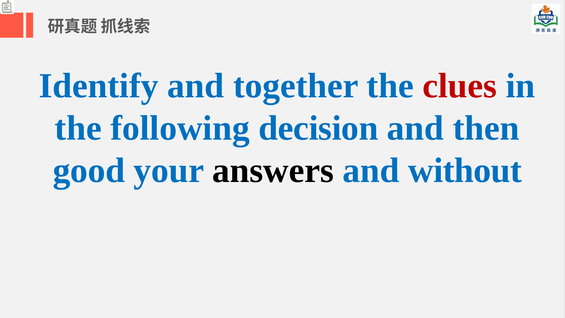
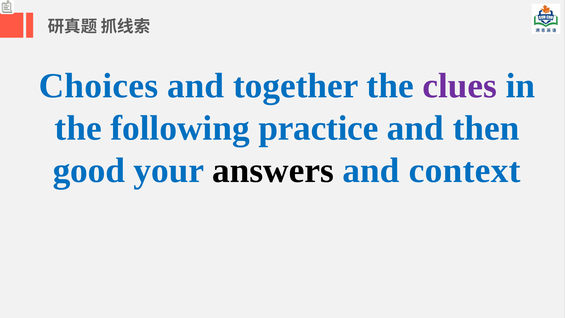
Identify: Identify -> Choices (98, 86)
clues colour: red -> purple (460, 86)
decision: decision -> practice (318, 128)
without: without -> context (465, 170)
